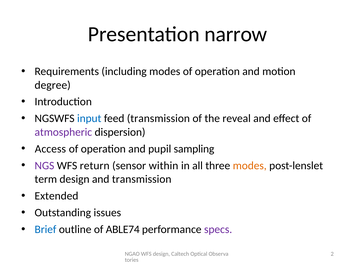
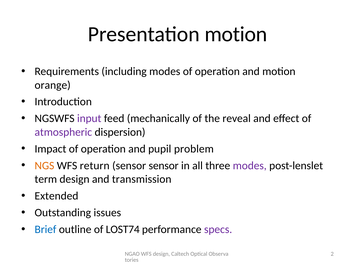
Presentation narrow: narrow -> motion (236, 34)
degree: degree -> orange (53, 85)
input colour: blue -> purple (89, 119)
feed transmission: transmission -> mechanically (158, 119)
Access: Access -> Impact (50, 149)
sampling: sampling -> problem (194, 149)
NGS colour: purple -> orange (44, 166)
sensor within: within -> sensor (164, 166)
modes colour: orange -> purple (250, 166)
ABLE74: ABLE74 -> LOST74 (123, 230)
